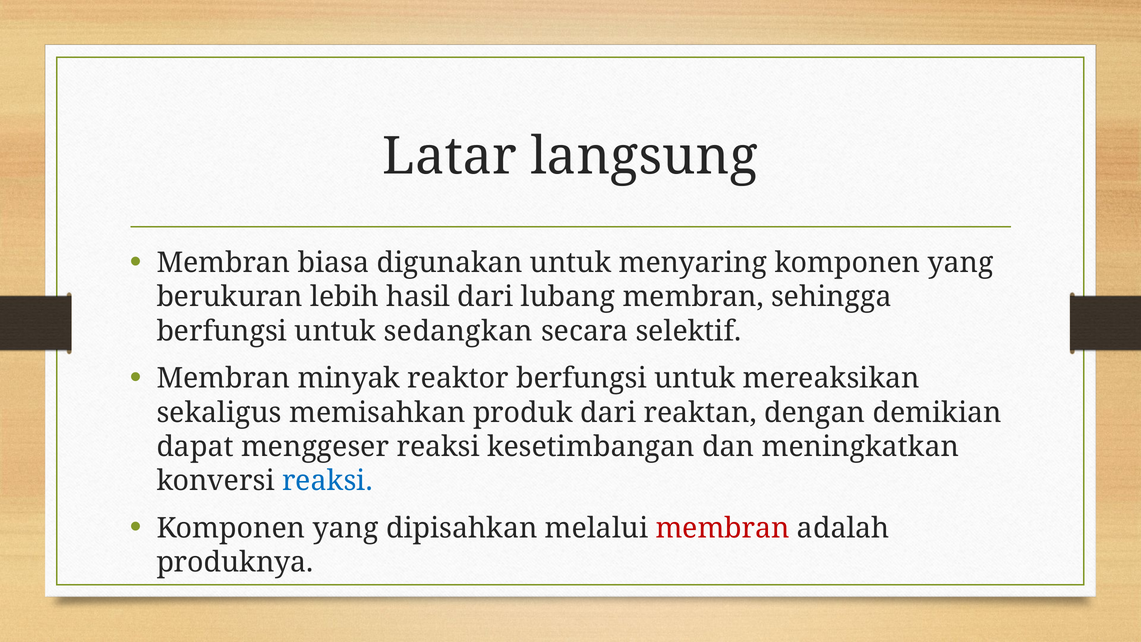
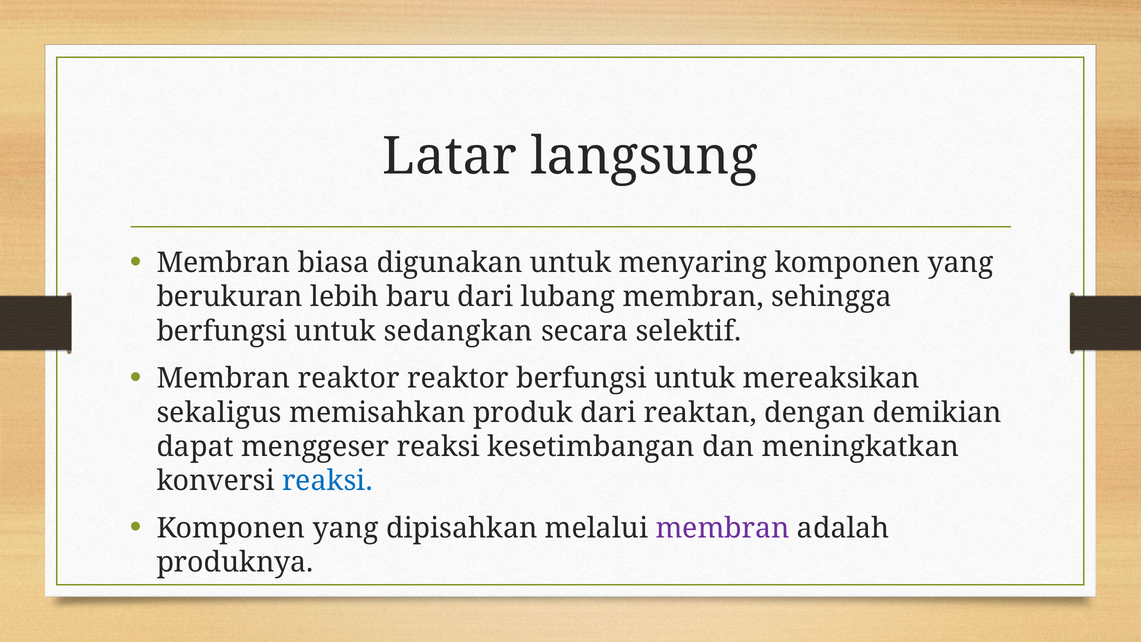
hasil: hasil -> baru (418, 297)
Membran minyak: minyak -> reaktor (349, 378)
membran colour: red -> purple (723, 528)
